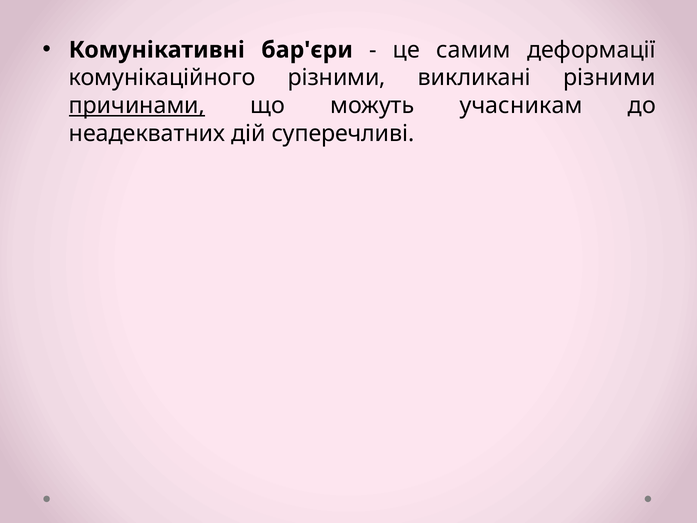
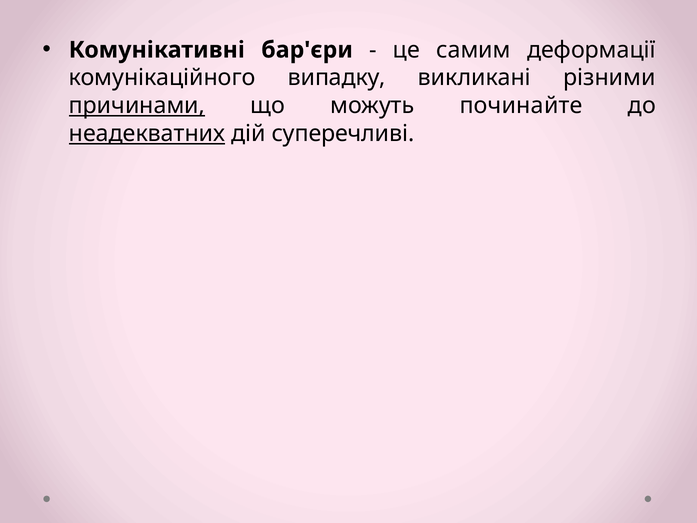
комунікаційного різними: різними -> випадку (337, 78)
учасникам: учасникам -> починайте (521, 106)
неадекватних underline: none -> present (147, 134)
